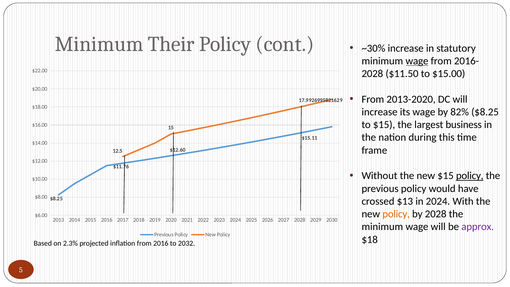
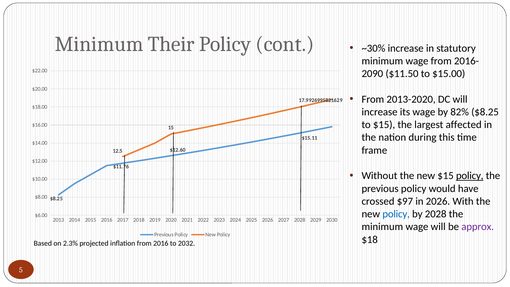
wage underline: present -> none (417, 61)
2028: 2028 -> 2090 (372, 74)
business: business -> affected (464, 125)
$13: $13 -> $97 (405, 201)
in 2024: 2024 -> 2026 (438, 201)
policy colour: orange -> blue (396, 214)
